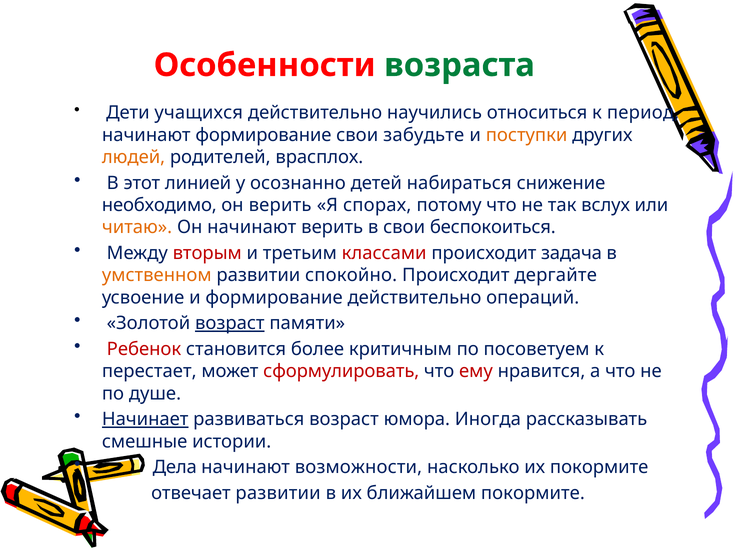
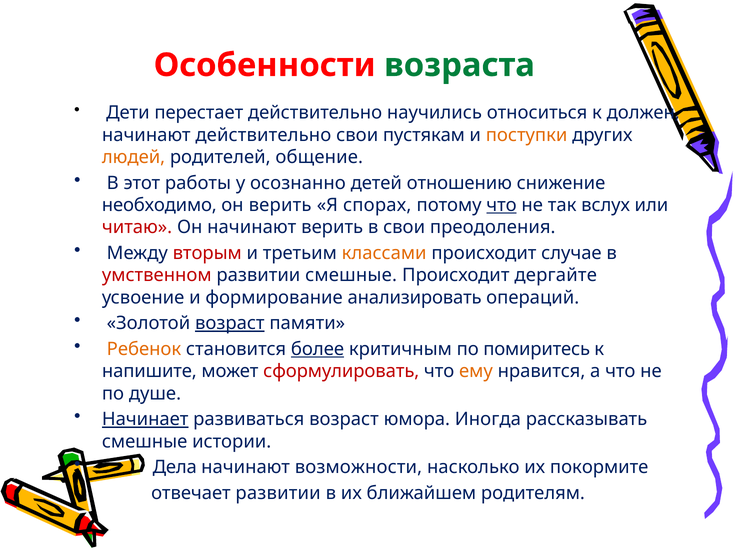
учащихся: учащихся -> перестает (199, 113)
период: период -> должен (643, 113)
начинают формирование: формирование -> действительно (263, 135)
забудьте: забудьте -> пустякам (424, 135)
врасплох: врасплох -> общение (319, 157)
линией: линией -> работы (198, 183)
набираться: набираться -> отношению (459, 183)
что underline: none -> present (502, 205)
читаю colour: orange -> red (137, 227)
беспокоиться: беспокоиться -> преодоления (493, 227)
классами colour: red -> orange (384, 253)
задача: задача -> случае (571, 253)
умственном colour: orange -> red (157, 275)
развитии спокойно: спокойно -> смешные (351, 275)
формирование действительно: действительно -> анализировать (415, 298)
Ребенок colour: red -> orange (144, 349)
более underline: none -> present (318, 349)
посоветуем: посоветуем -> помиритесь (537, 349)
перестает: перестает -> напишите (149, 371)
ему colour: red -> orange (476, 371)
ближайшем покормите: покормите -> родителям (533, 493)
